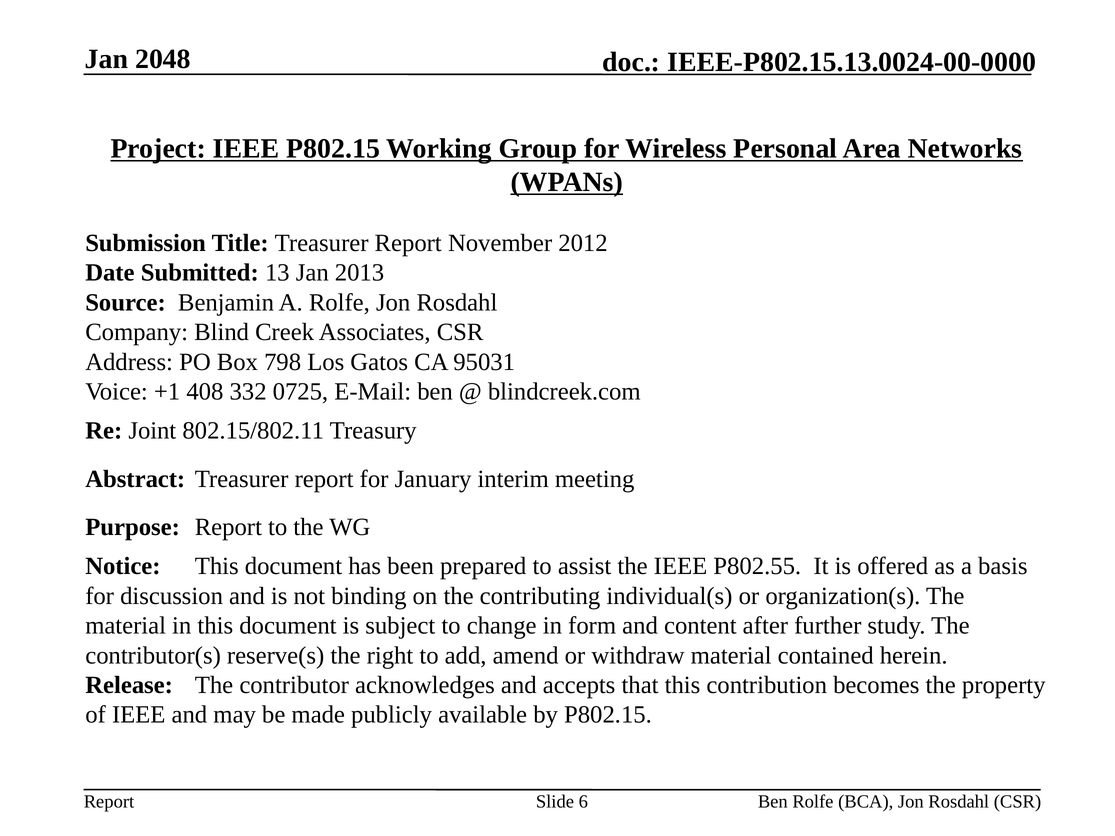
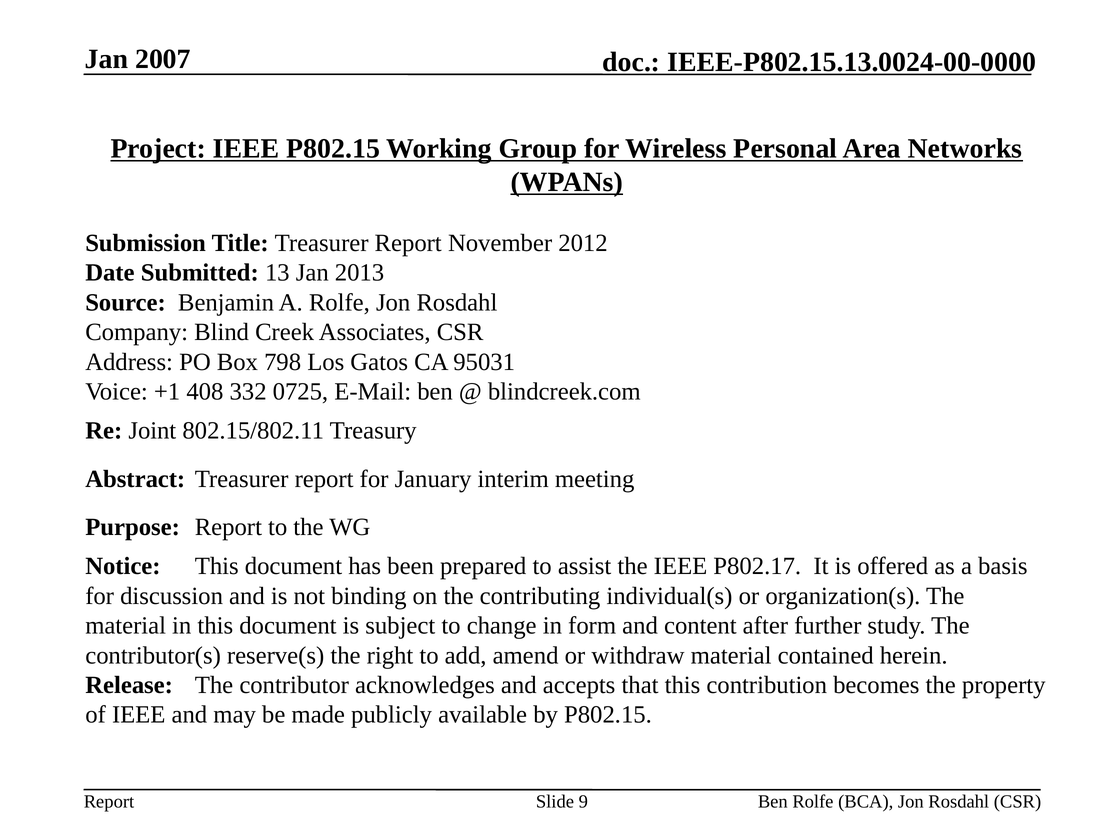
2048: 2048 -> 2007 (163, 59)
P802.55: P802.55 -> P802.17 (757, 566)
6: 6 -> 9 (583, 802)
